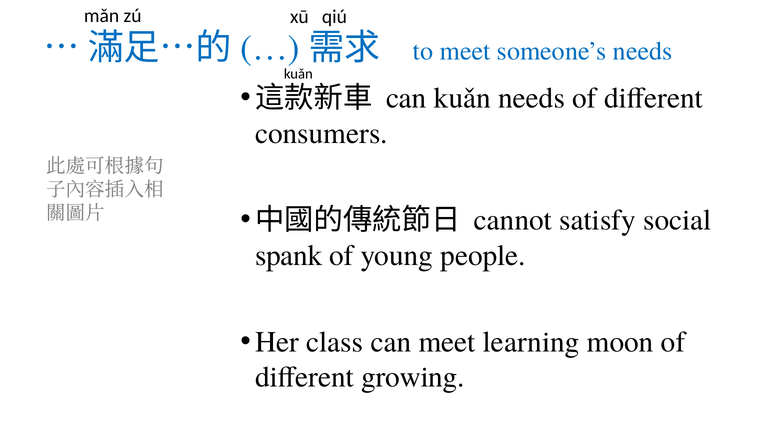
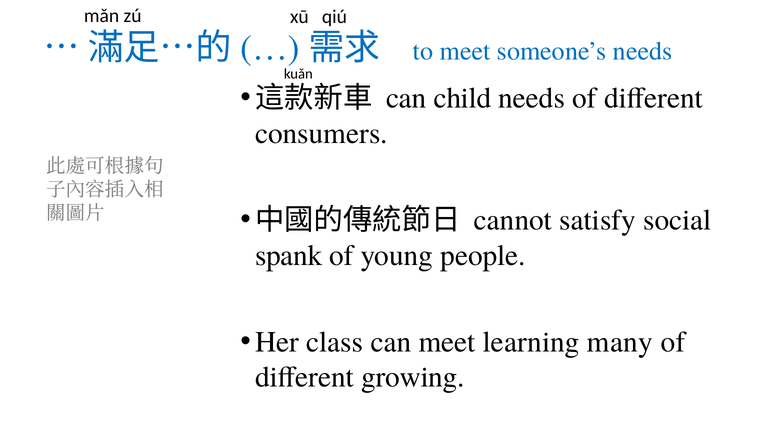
can kuǎn: kuǎn -> child (463, 98)
moon: moon -> many (620, 342)
